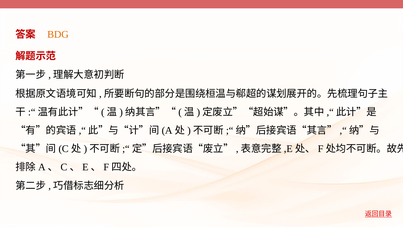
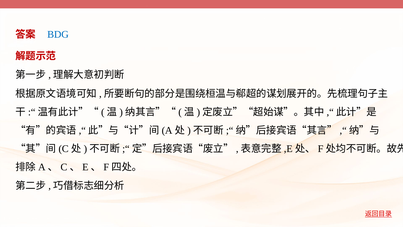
BDG colour: orange -> blue (58, 34)
